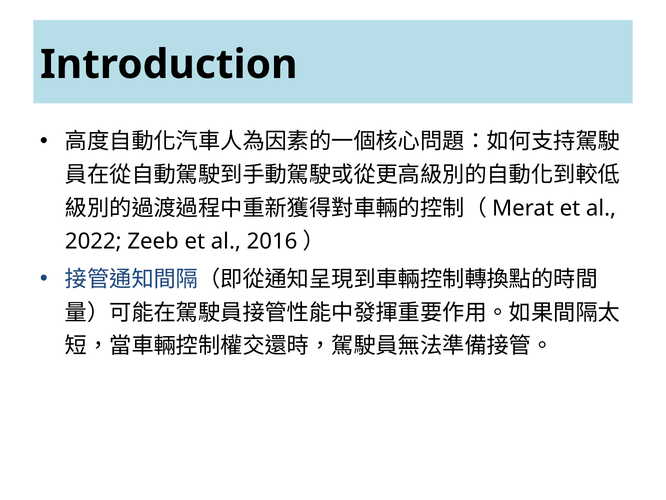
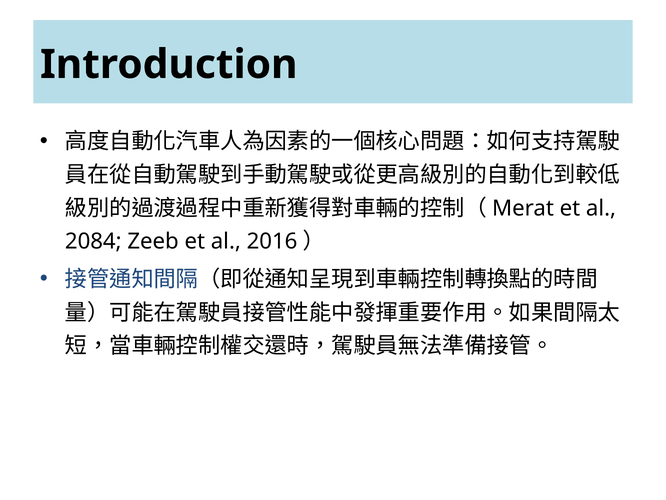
2022: 2022 -> 2084 (93, 241)
